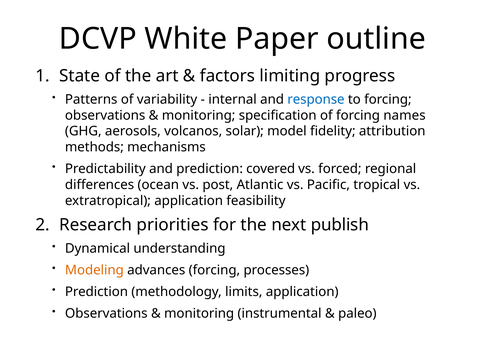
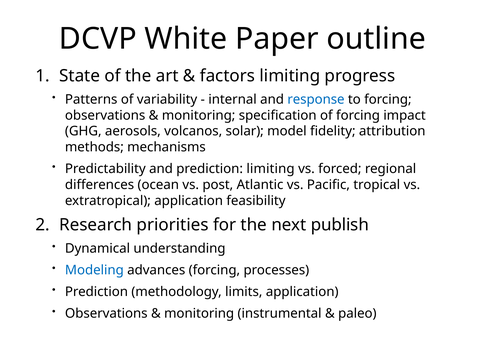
names: names -> impact (405, 115)
prediction covered: covered -> limiting (271, 169)
Modeling colour: orange -> blue (94, 270)
